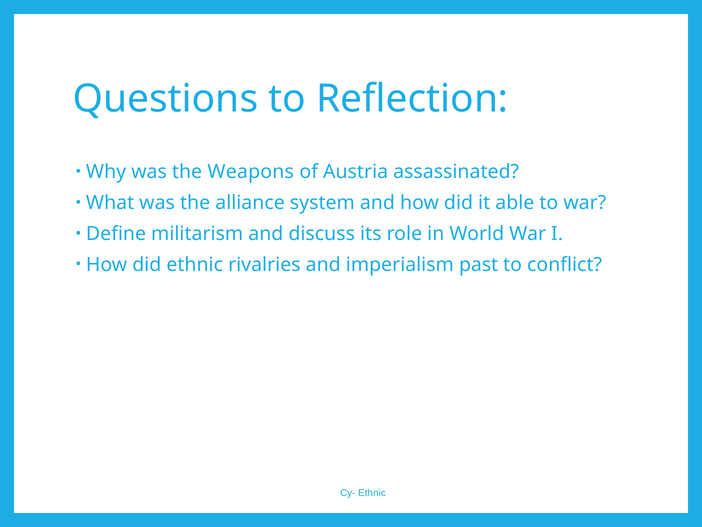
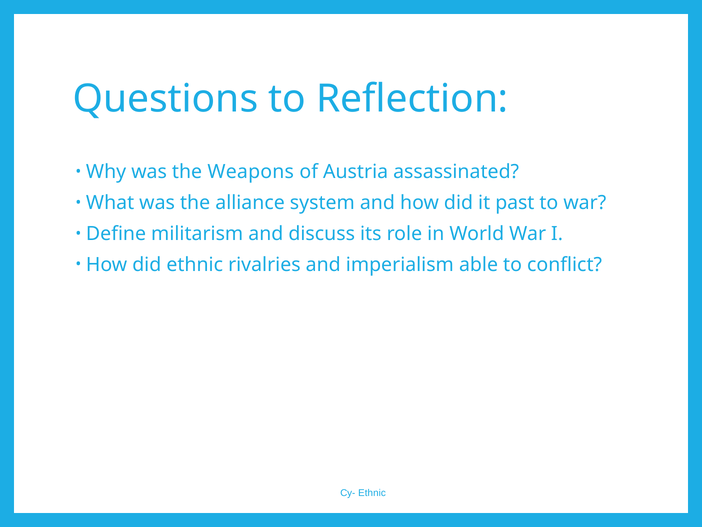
able: able -> past (515, 203)
past: past -> able (479, 264)
